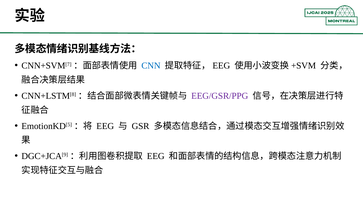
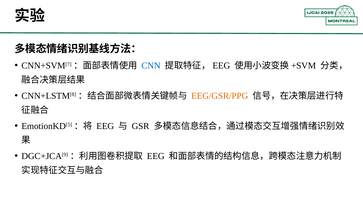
EEG/GSR/PPG colour: purple -> orange (220, 96)
